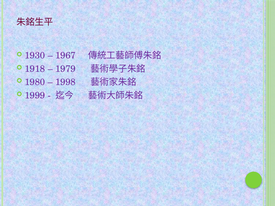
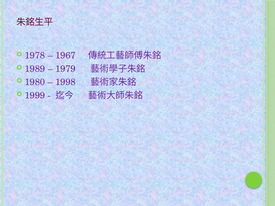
1930: 1930 -> 1978 (35, 56)
1918: 1918 -> 1989 (35, 69)
